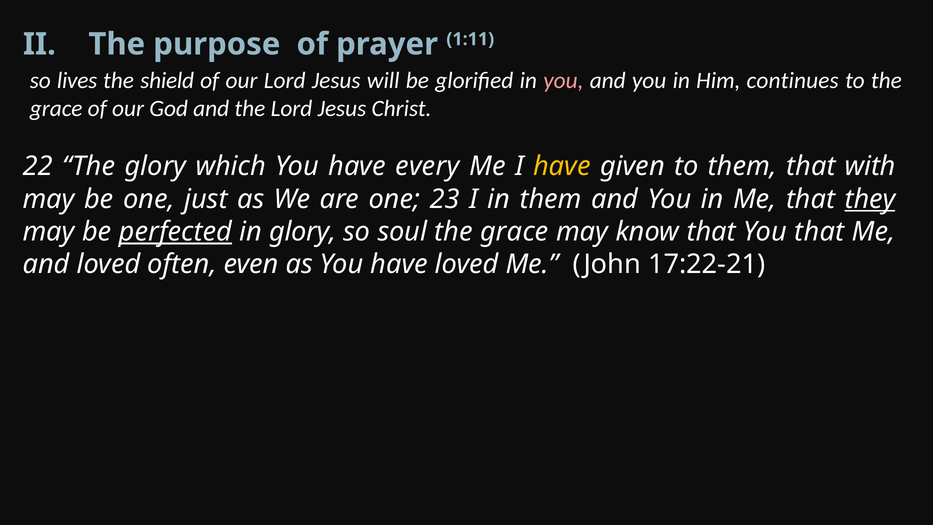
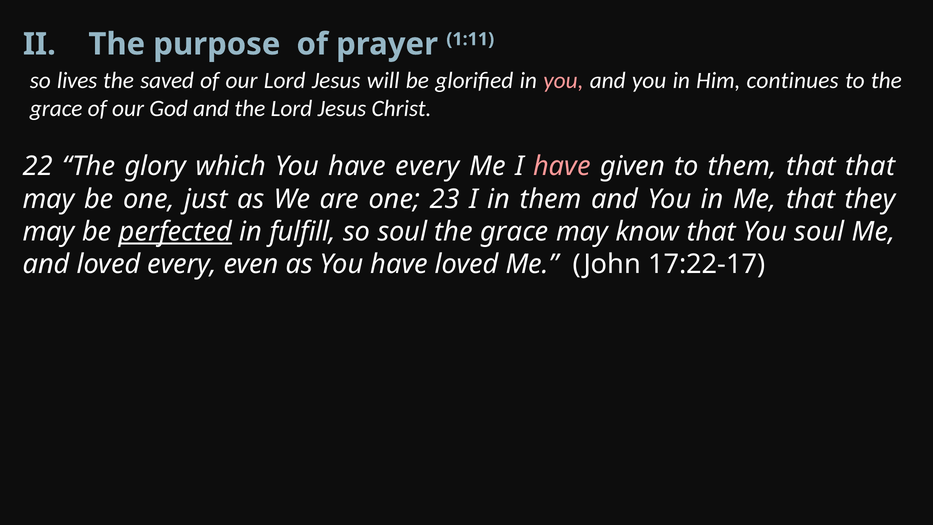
shield: shield -> saved (167, 81)
have colour: yellow -> pink (562, 166)
that with: with -> that (870, 166)
they underline: present -> none (870, 199)
in glory: glory -> fulfill (303, 232)
You that: that -> soul (819, 232)
loved often: often -> every (182, 264)
17:22-21: 17:22-21 -> 17:22-17 (707, 264)
